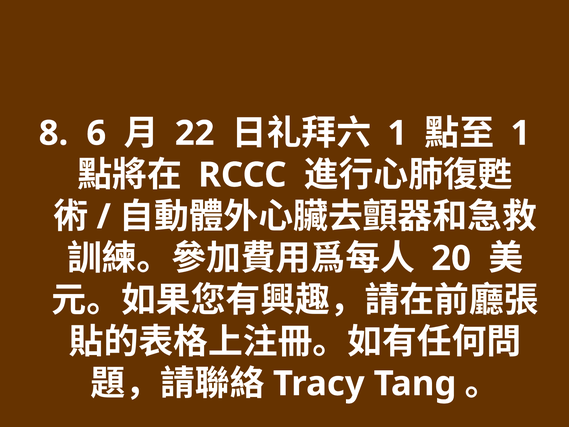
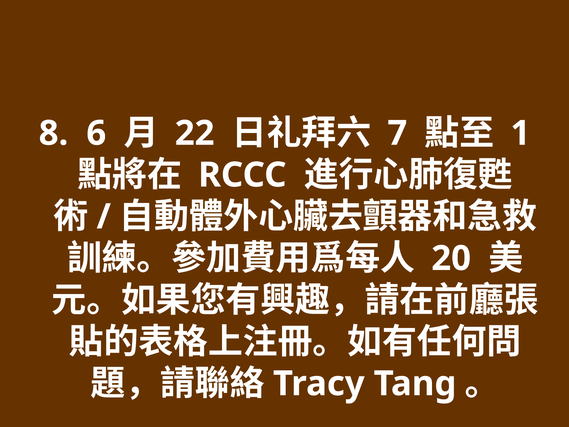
1: 1 -> 7 (397, 133)
